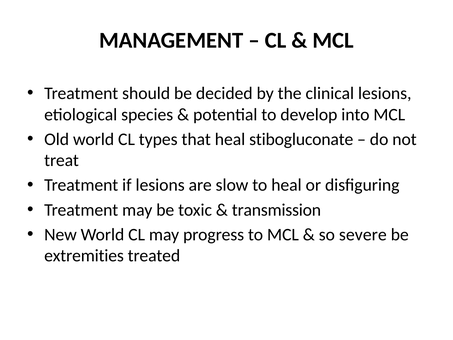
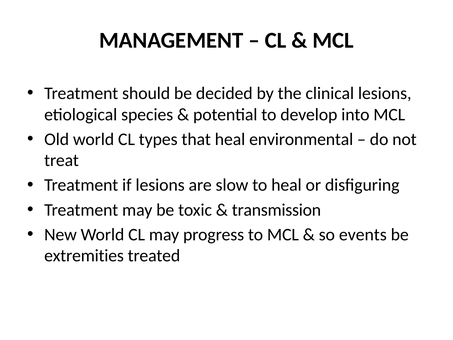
stibogluconate: stibogluconate -> environmental (301, 139)
severe: severe -> events (363, 234)
